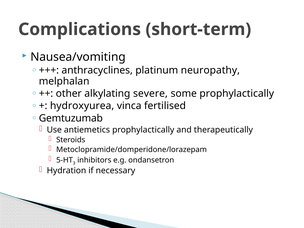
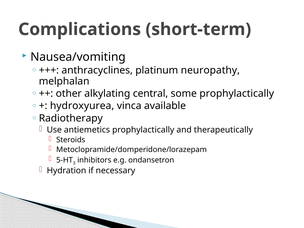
severe: severe -> central (151, 94)
fertilised: fertilised -> available (165, 106)
Gemtuzumab: Gemtuzumab -> Radiotherapy (71, 118)
